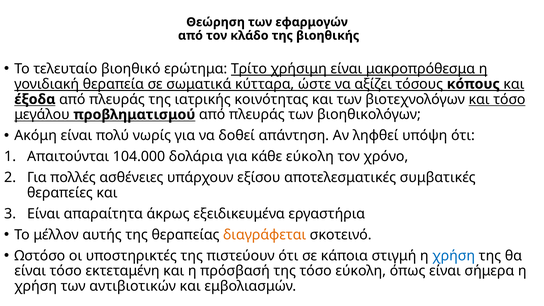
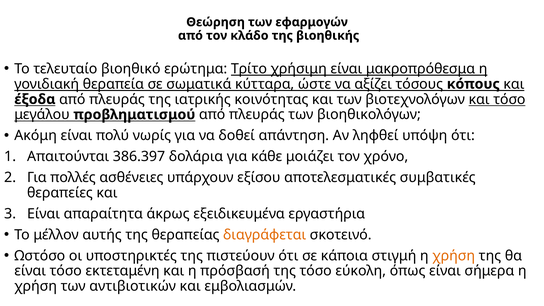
104.000: 104.000 -> 386.397 (139, 157)
κάθε εύκολη: εύκολη -> μοιάζει (310, 157)
χρήση colour: blue -> orange (454, 256)
